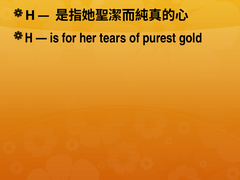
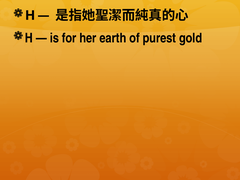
tears: tears -> earth (113, 38)
